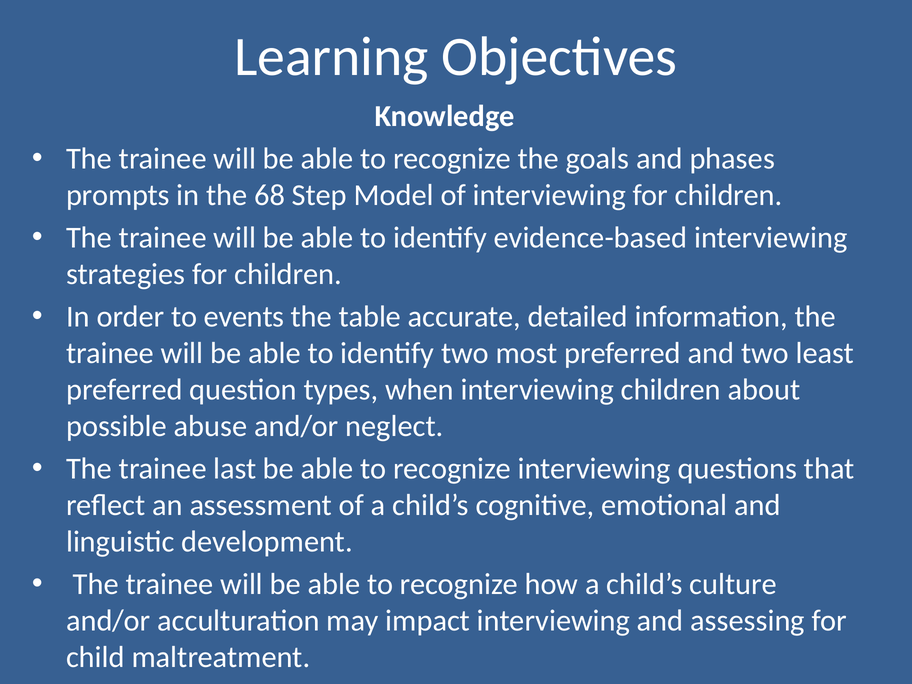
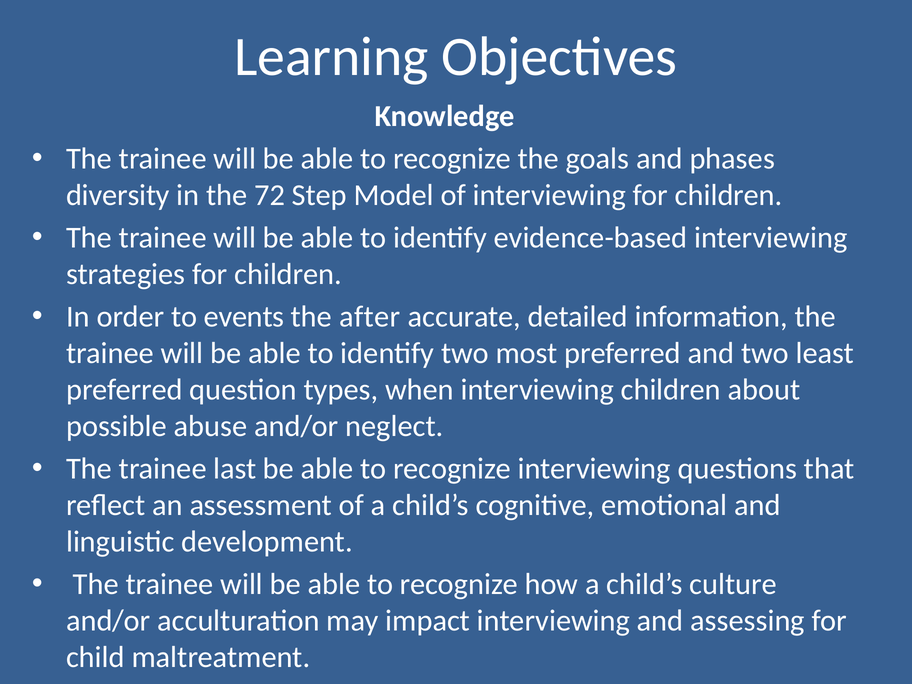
prompts: prompts -> diversity (118, 195)
68: 68 -> 72 (270, 195)
table: table -> after (370, 317)
